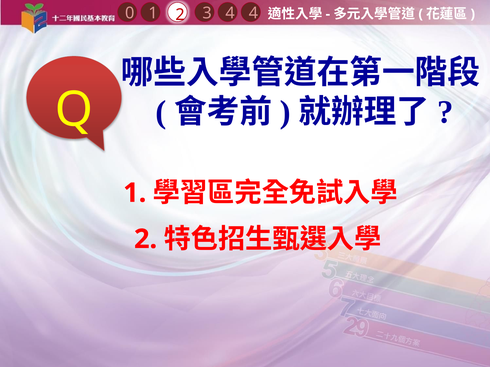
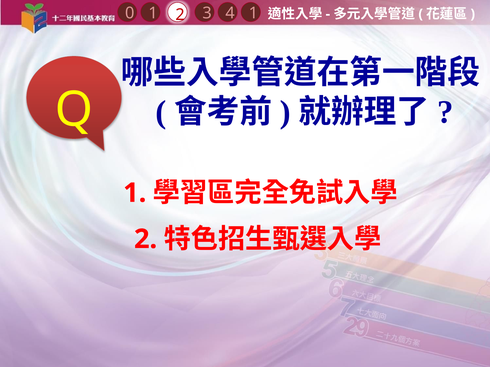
4 4: 4 -> 1 (253, 13)
